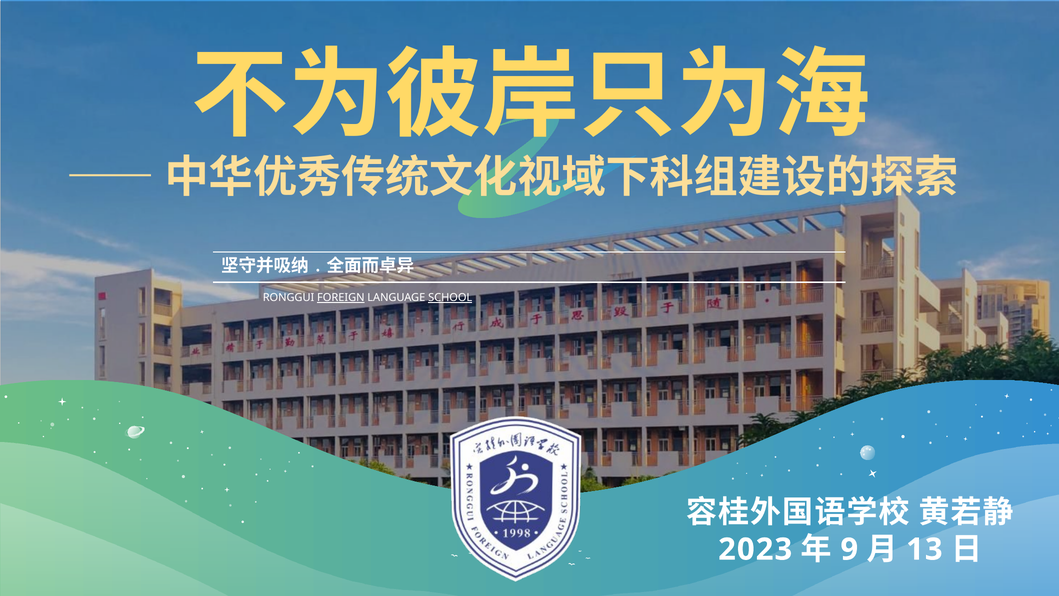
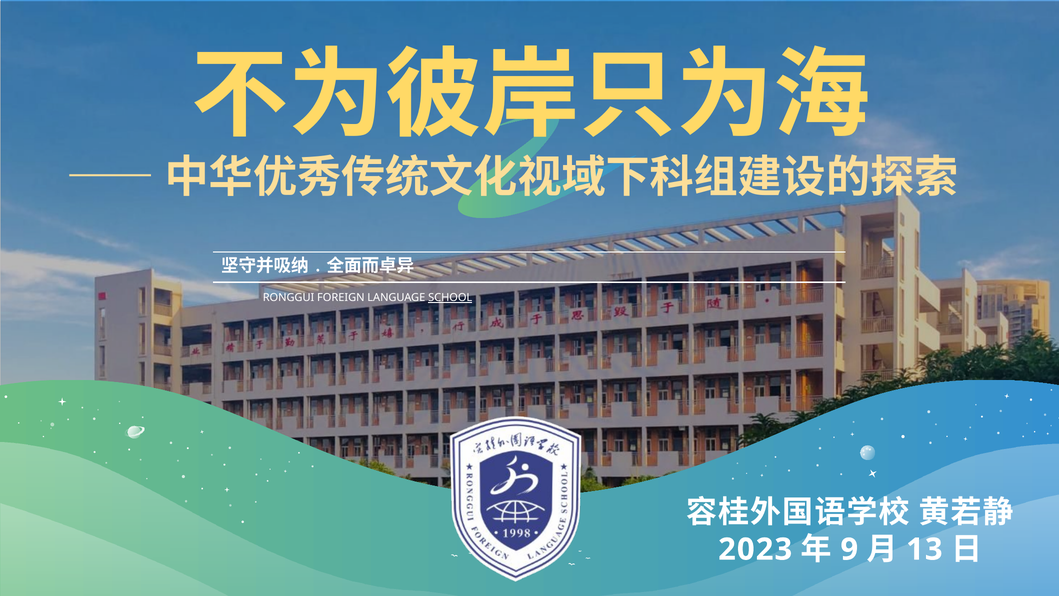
FOREIGN underline: present -> none (341, 298)
